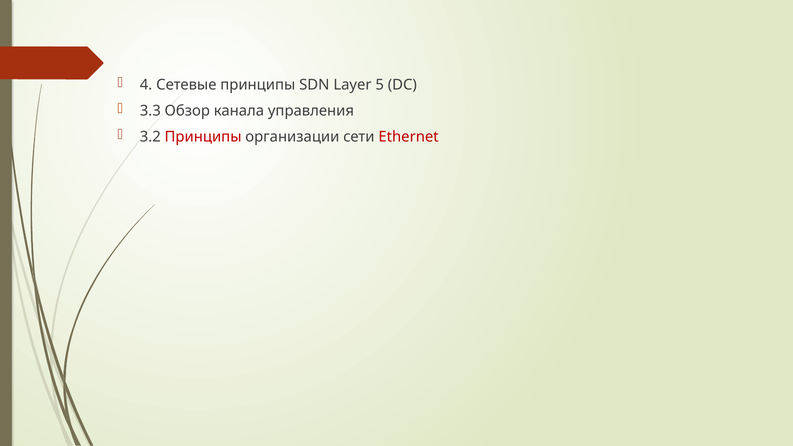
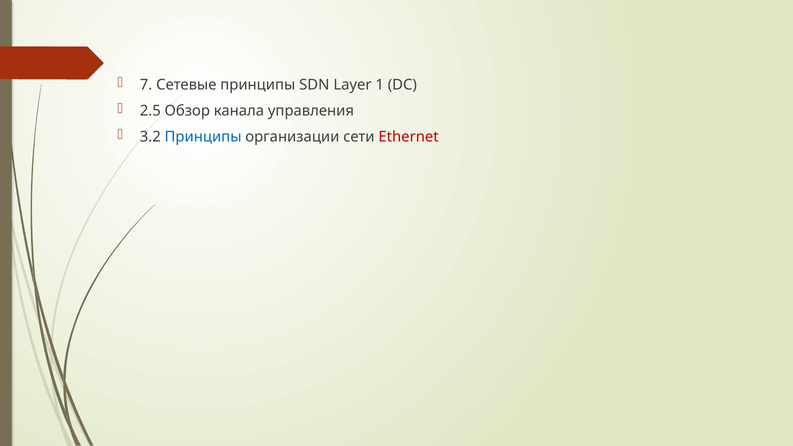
4: 4 -> 7 (146, 85)
5: 5 -> 1 (380, 85)
3.3: 3.3 -> 2.5 (150, 111)
Принципы colour: red -> blue (203, 137)
